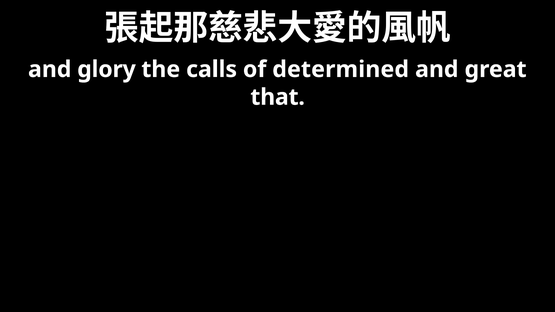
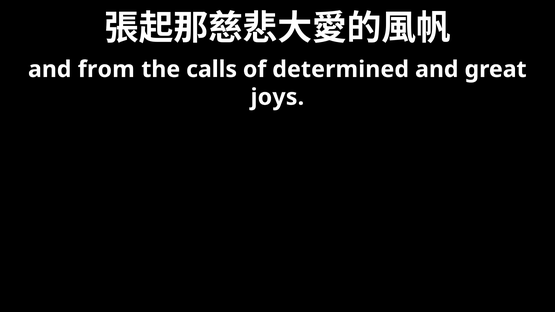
glory: glory -> from (106, 69)
that: that -> joys (277, 97)
